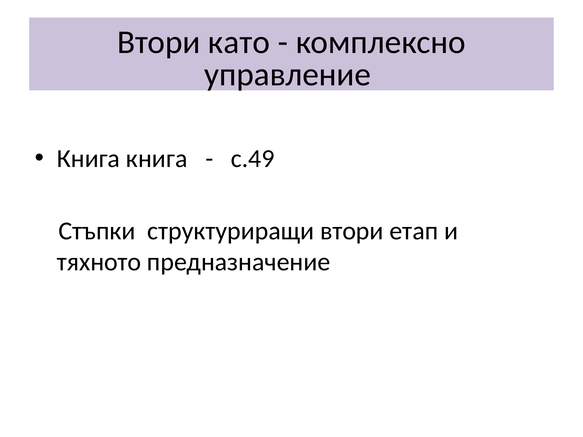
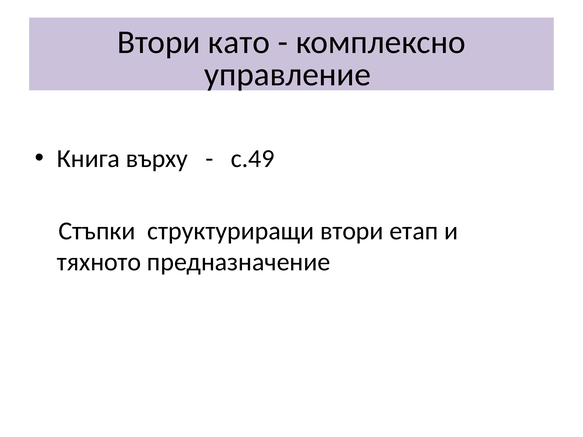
Книга книга: книга -> върху (157, 159)
